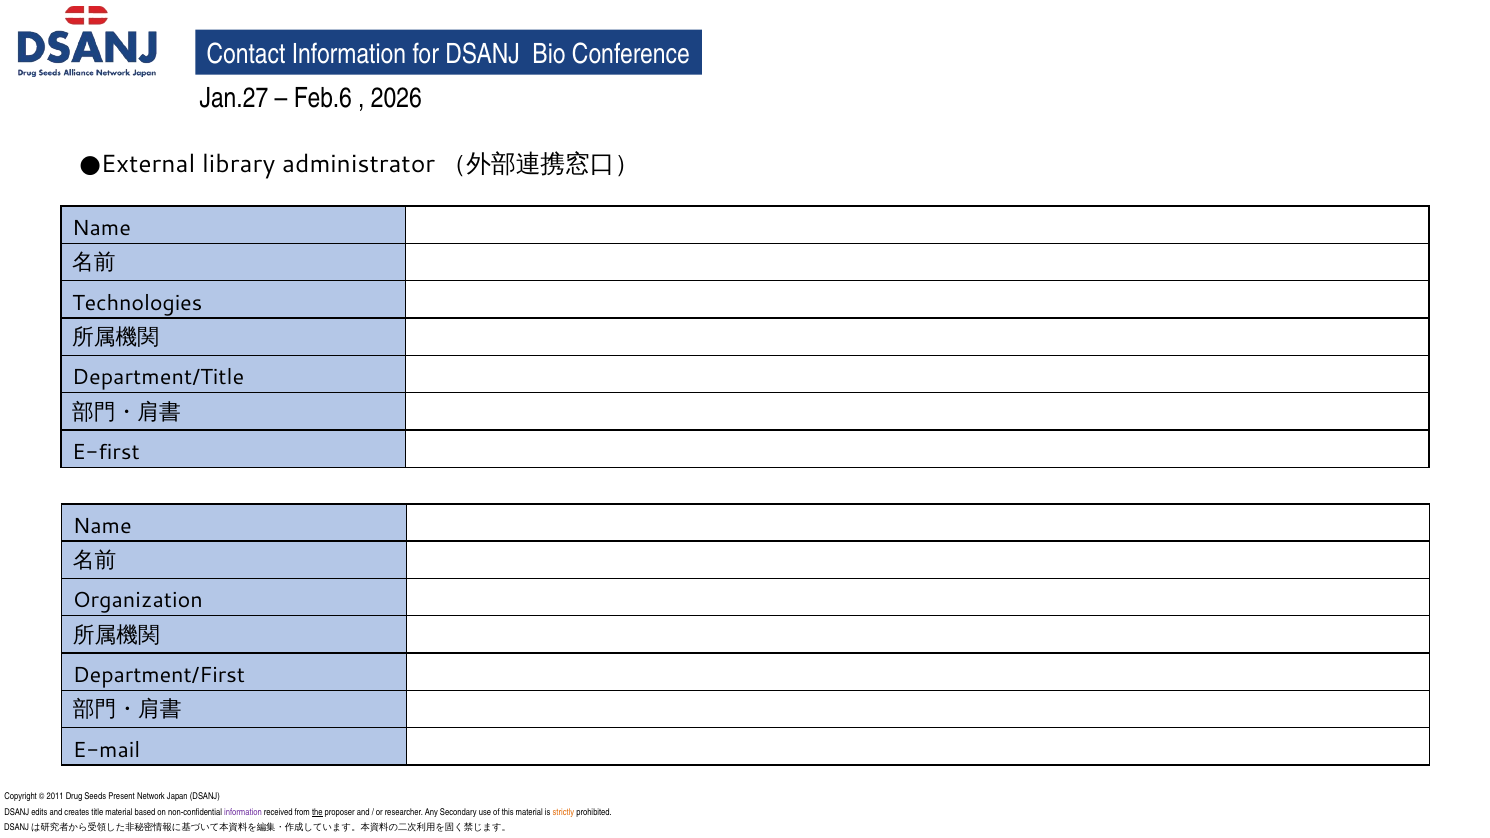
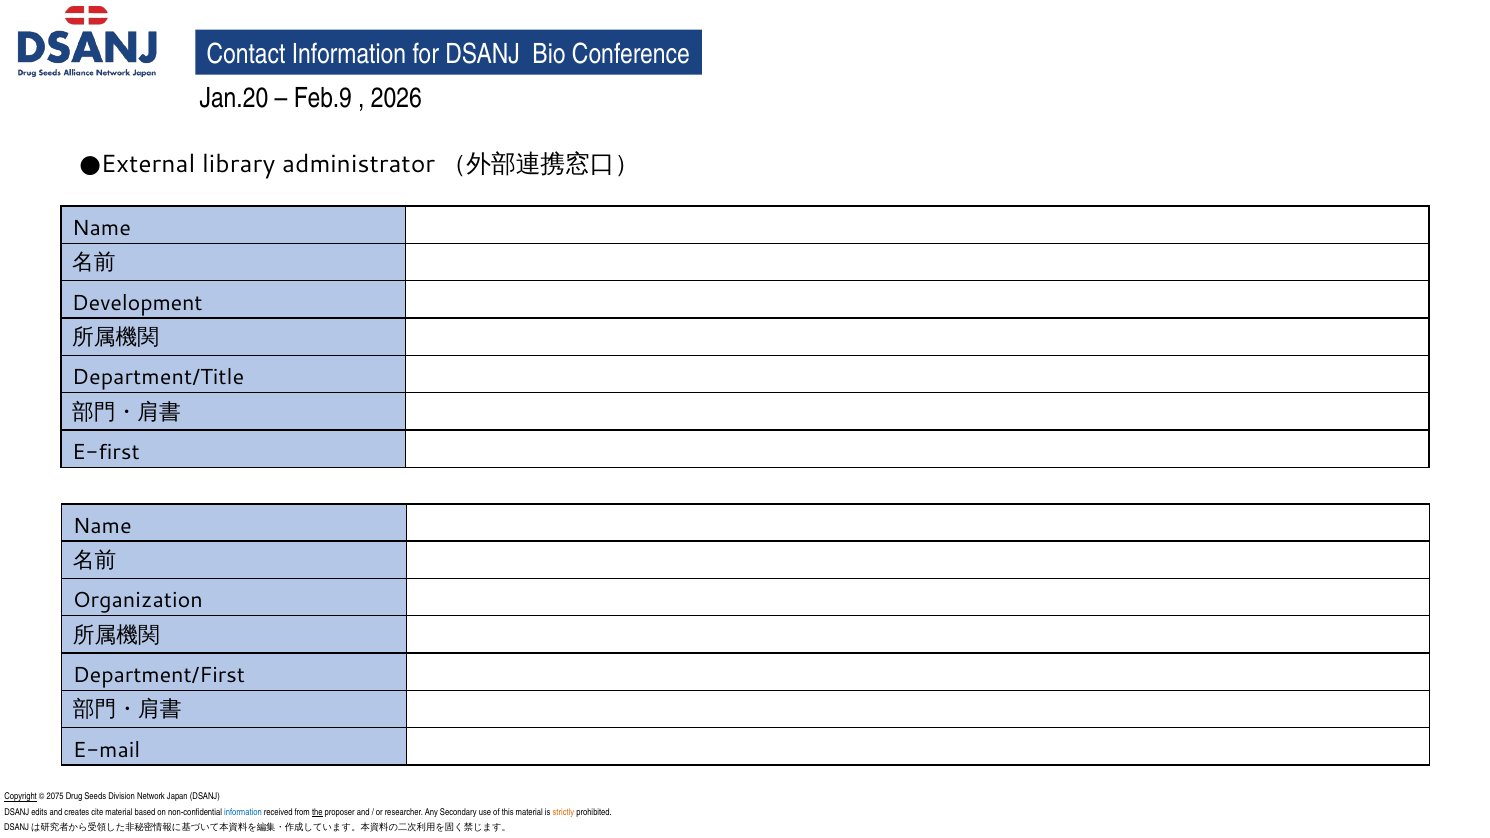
Jan.27: Jan.27 -> Jan.20 (234, 98)
Feb.6: Feb.6 -> Feb.9 (323, 98)
Technologies: Technologies -> Development (137, 303)
Copyright underline: none -> present (21, 797)
2011: 2011 -> 2075 (55, 797)
Present: Present -> Division (122, 797)
title: title -> cite (97, 812)
information colour: purple -> blue (243, 812)
